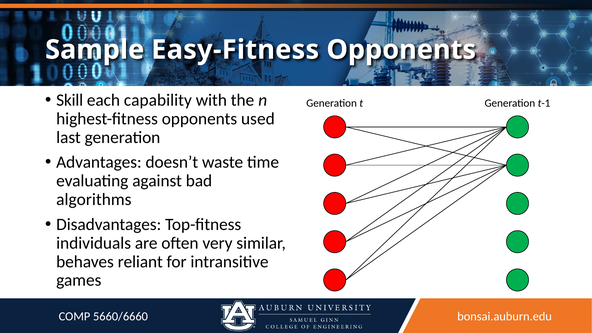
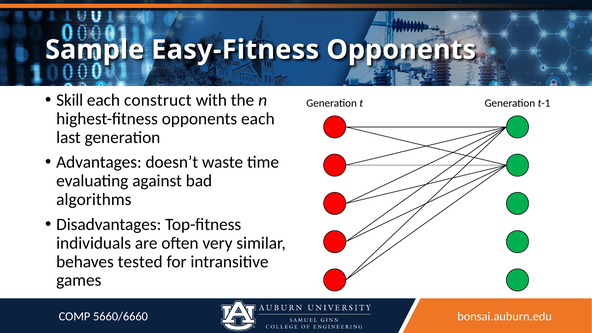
capability: capability -> construct (158, 100)
opponents used: used -> each (258, 119)
reliant: reliant -> tested (140, 262)
